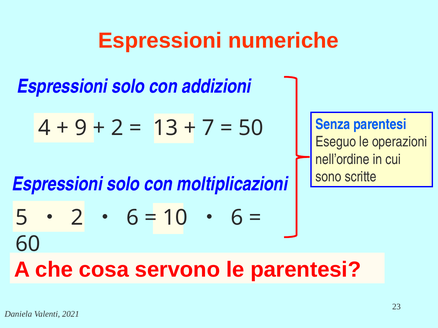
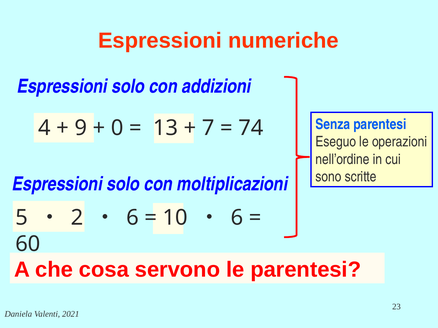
2: 2 -> 0 (117, 128)
50: 50 -> 74 (251, 128)
